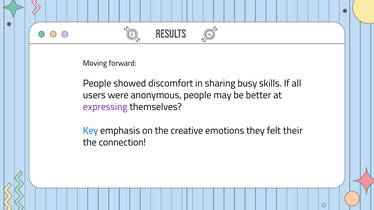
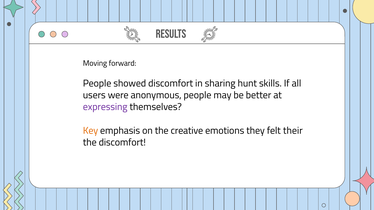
busy: busy -> hunt (247, 83)
Key colour: blue -> orange (91, 131)
the connection: connection -> discomfort (122, 143)
